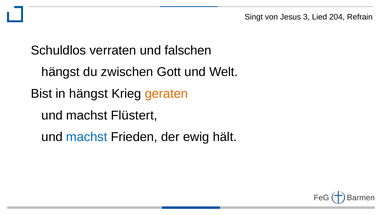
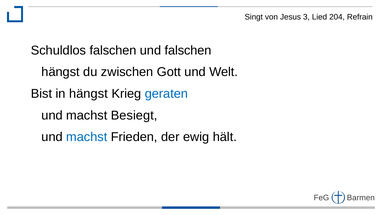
Schuldlos verraten: verraten -> falschen (113, 50)
geraten colour: orange -> blue (166, 94)
Flüstert: Flüstert -> Besiegt (134, 115)
